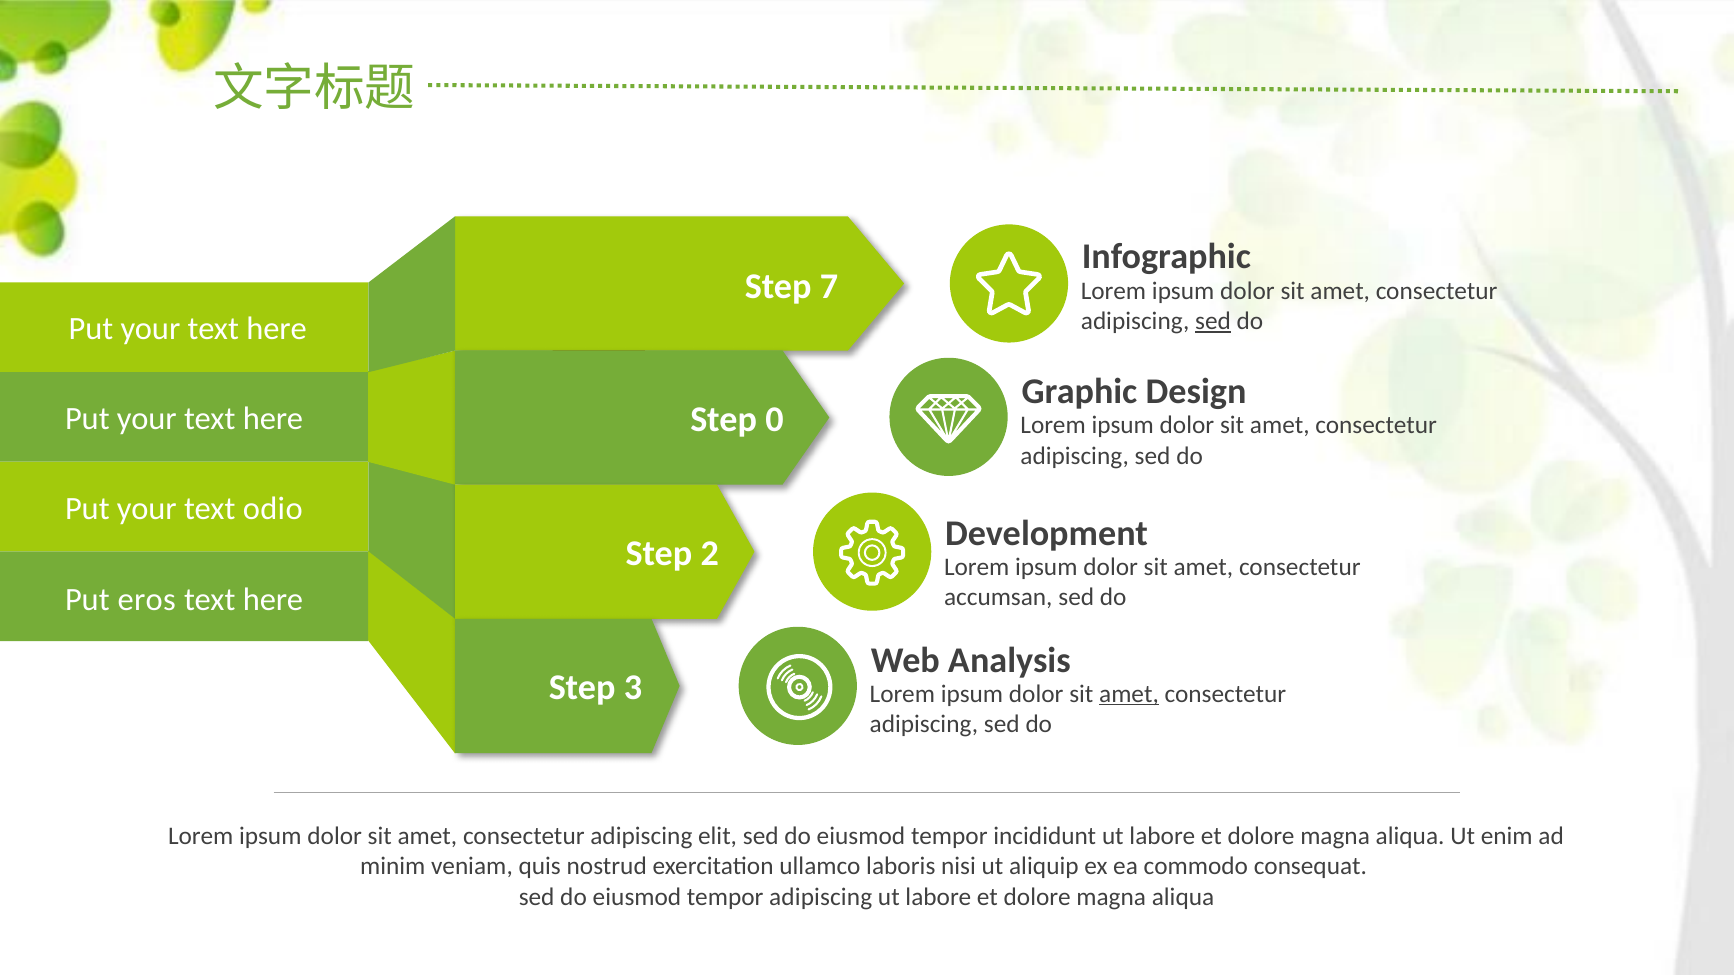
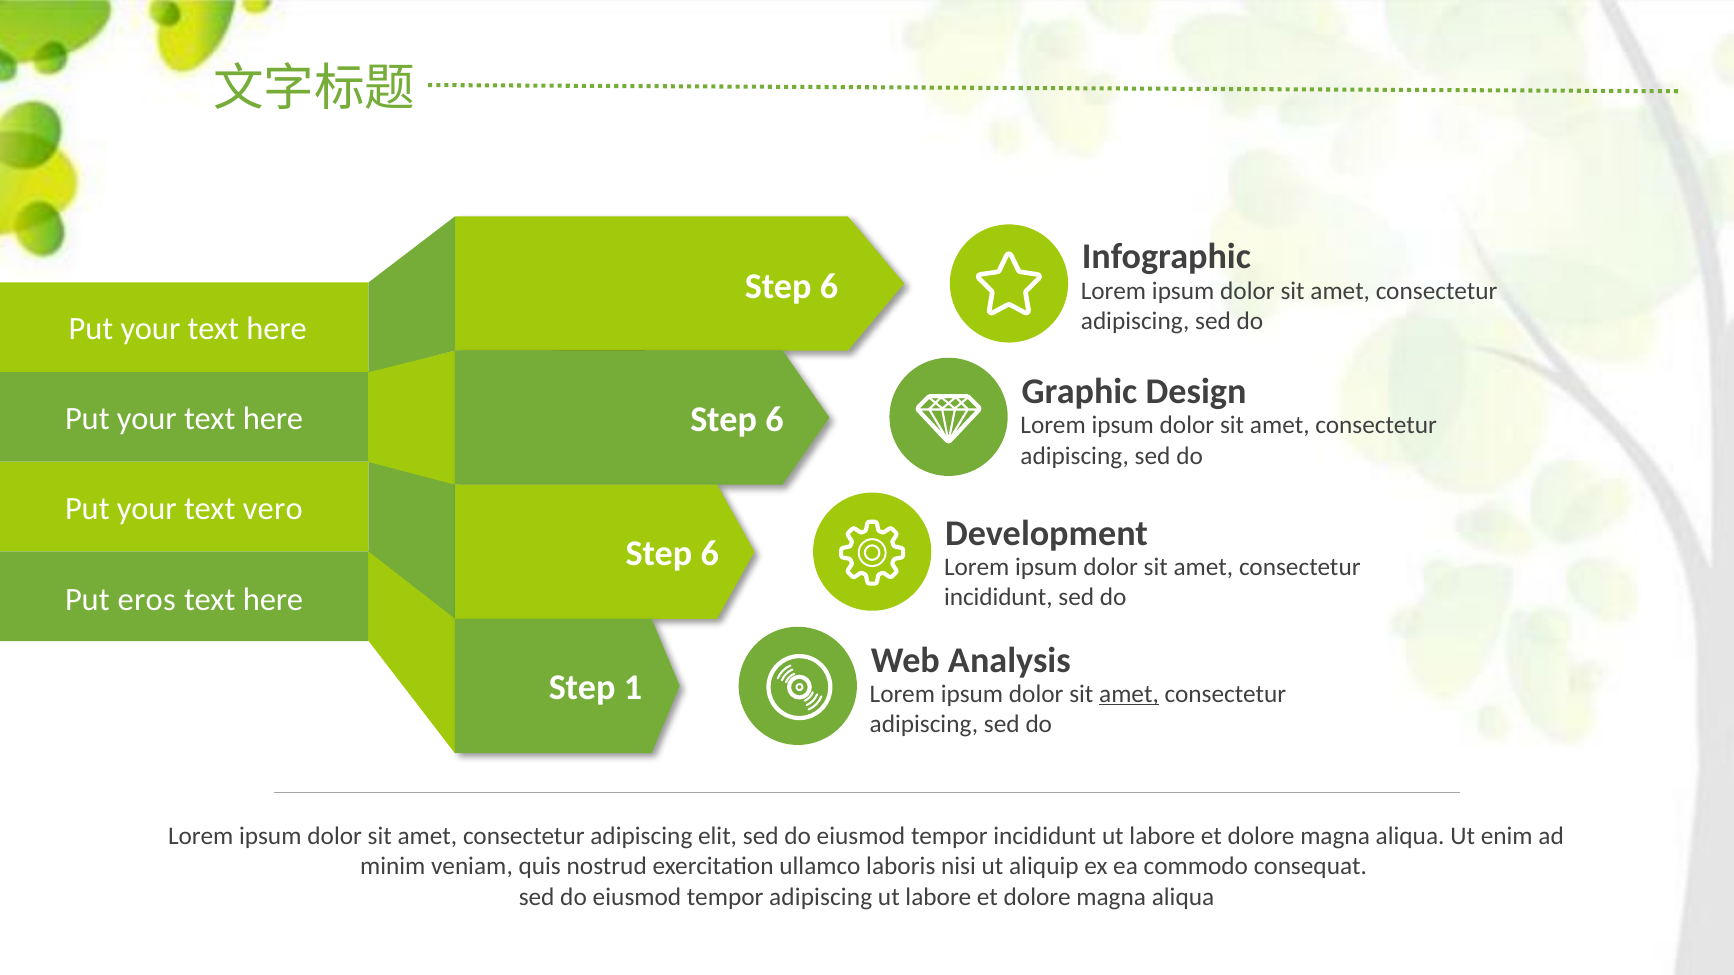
7: 7 -> 6 (829, 287)
sed underline: present -> none (1213, 321)
0: 0 -> 6 (774, 420)
odio: odio -> vero (273, 509)
2: 2 -> 6 (710, 554)
accumsan: accumsan -> incididunt (998, 597)
3: 3 -> 1 (633, 688)
